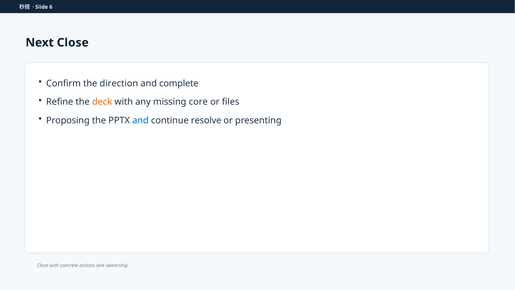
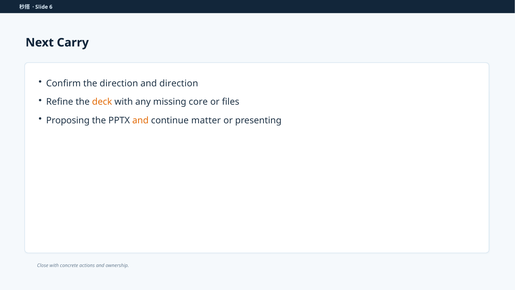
Next Close: Close -> Carry (73, 43)
and complete: complete -> direction (179, 83)
and colour: blue -> orange (140, 120)
resolve: resolve -> matter (206, 120)
